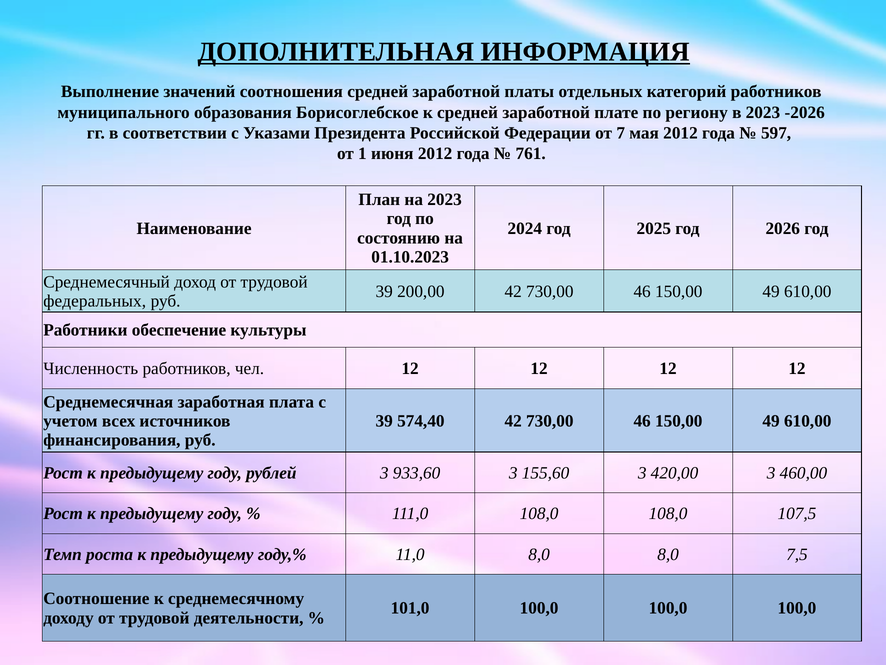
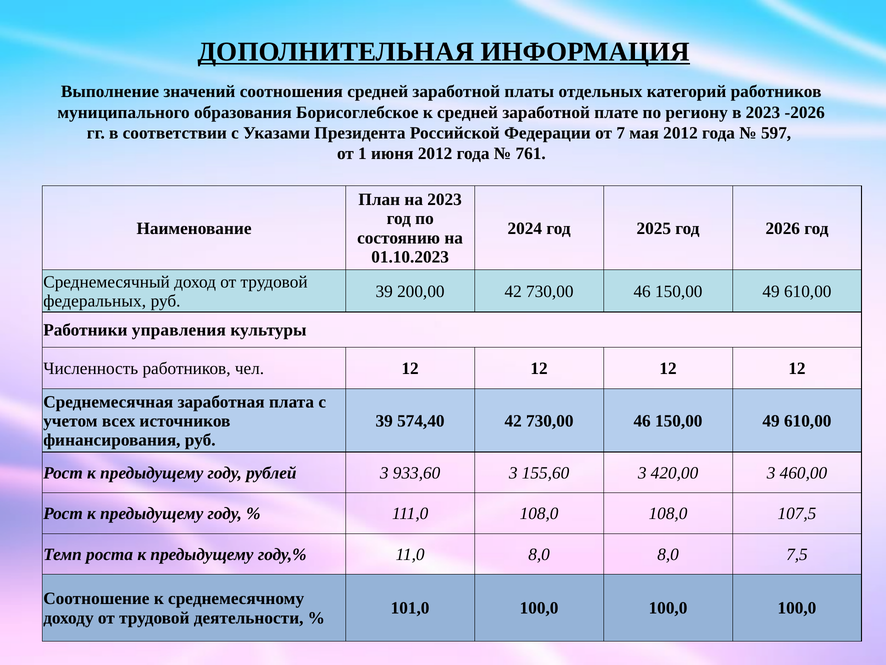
обеспечение: обеспечение -> управления (179, 330)
